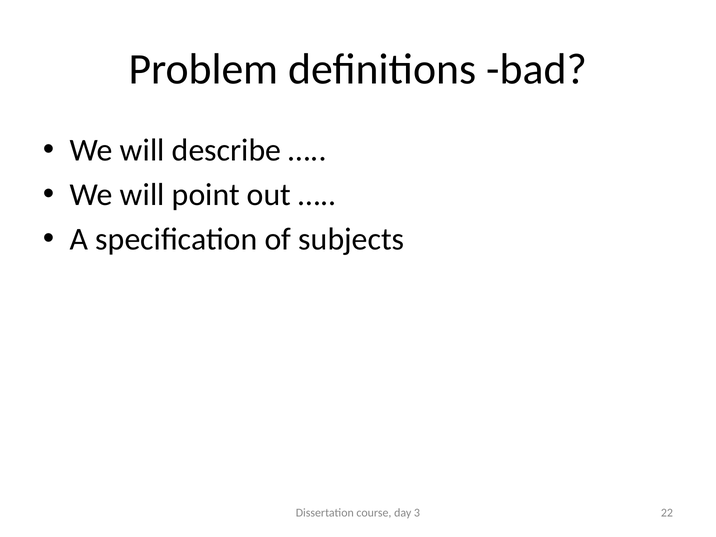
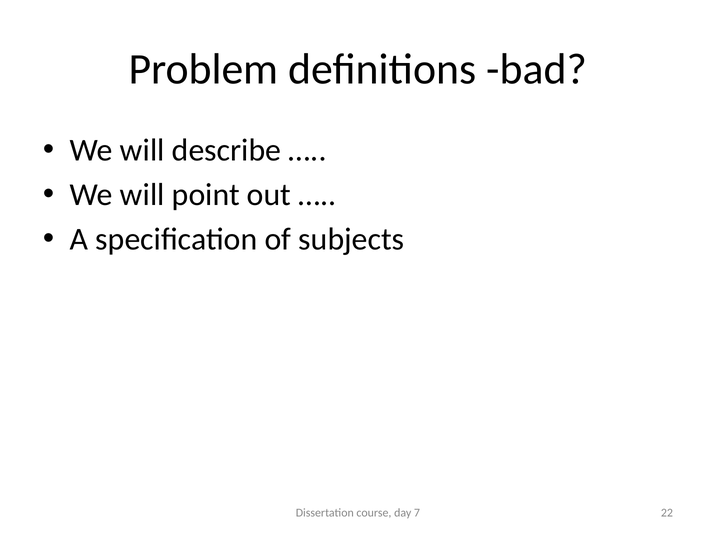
3: 3 -> 7 (417, 513)
